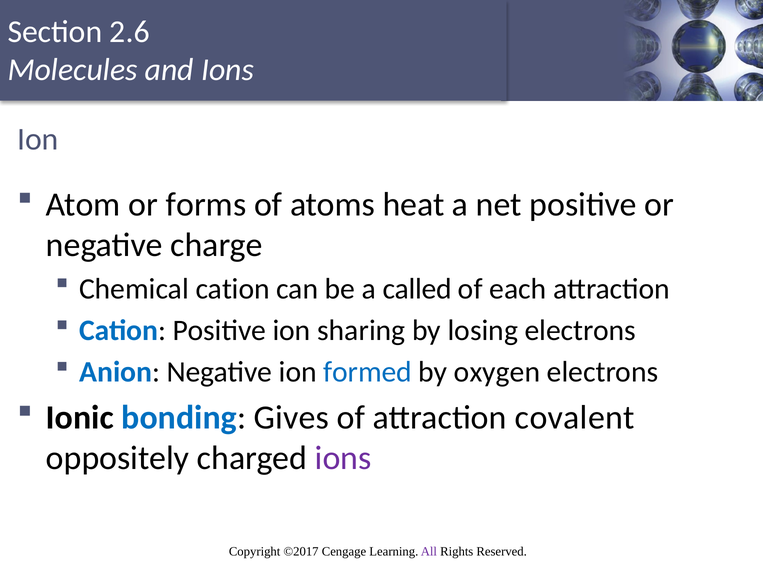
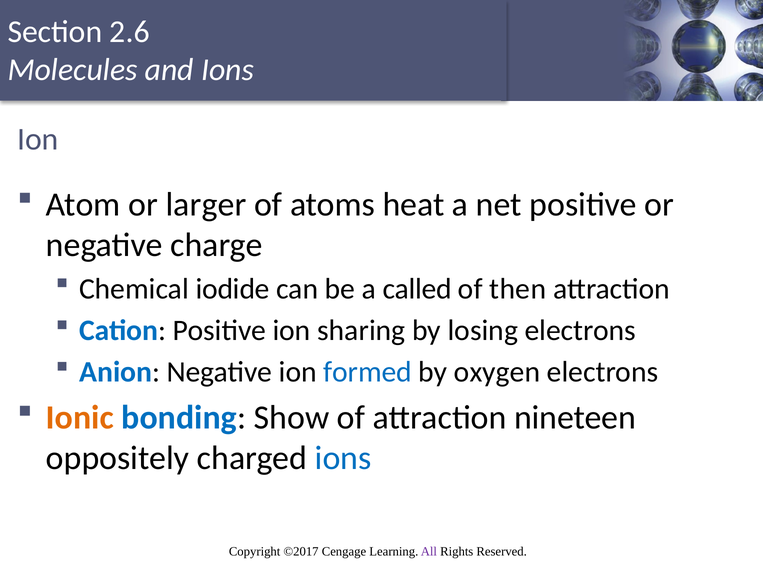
forms: forms -> larger (206, 205)
Chemical cation: cation -> iodide (233, 289)
each: each -> then (518, 289)
Ionic colour: black -> orange (80, 417)
Gives: Gives -> Show (292, 417)
covalent: covalent -> nineteen (575, 417)
ions colour: purple -> blue (343, 458)
